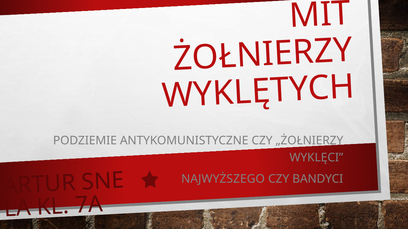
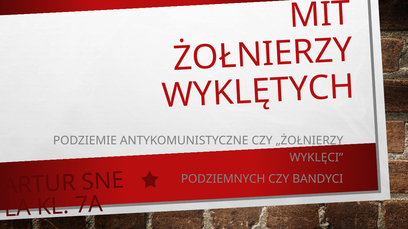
NAJWYŻSZEGO: NAJWYŻSZEGO -> PODZIEMNYCH (223, 179)
